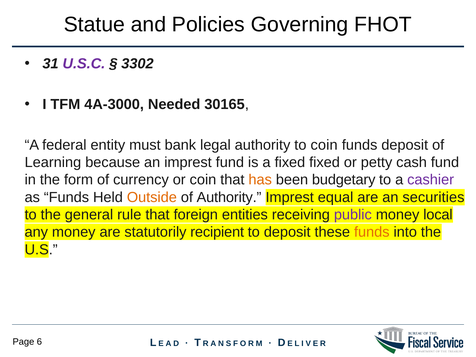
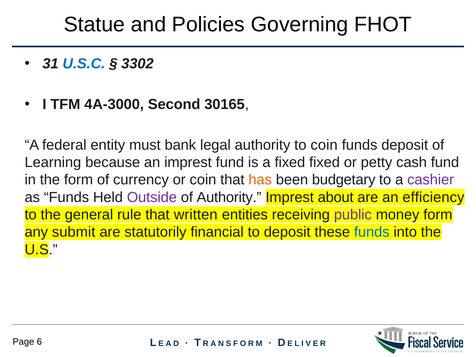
U.S.C colour: purple -> blue (84, 64)
Needed: Needed -> Second (174, 104)
Outside colour: orange -> purple (152, 197)
equal: equal -> about (336, 197)
securities: securities -> efficiency (433, 197)
foreign: foreign -> written (196, 215)
money local: local -> form (438, 215)
any money: money -> submit (74, 232)
recipient: recipient -> financial (217, 232)
funds colour: orange -> blue (372, 232)
